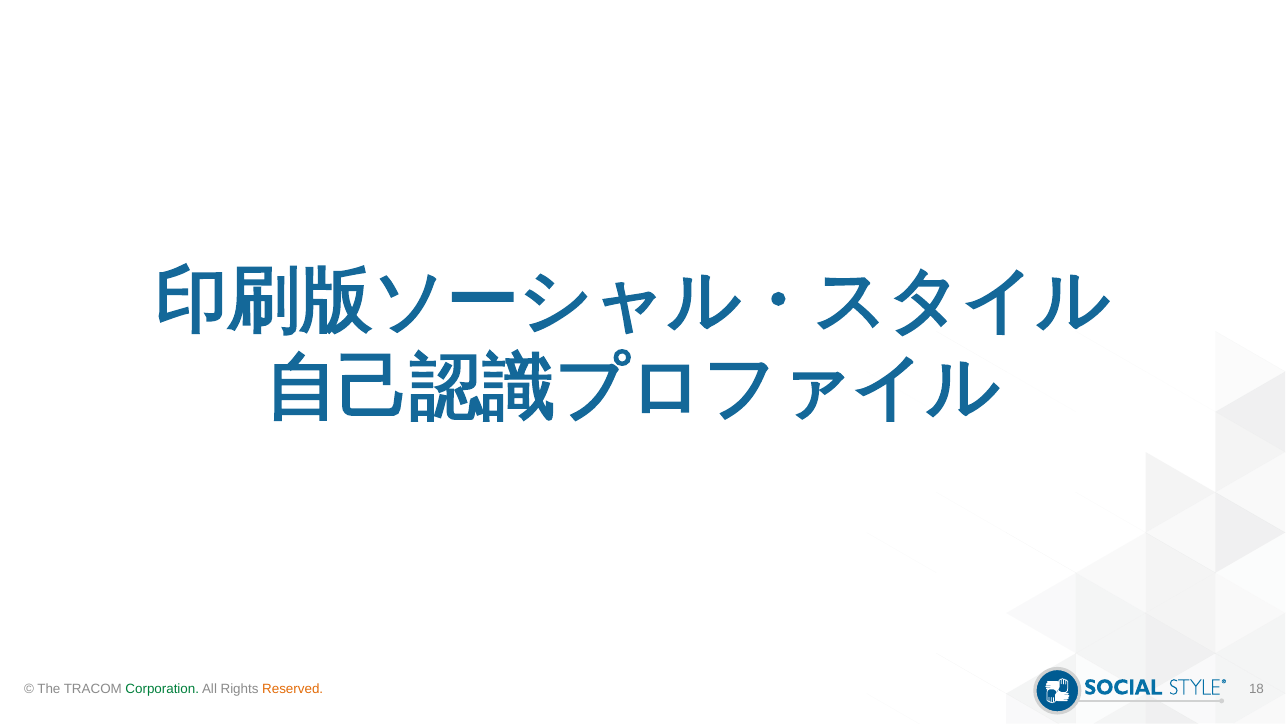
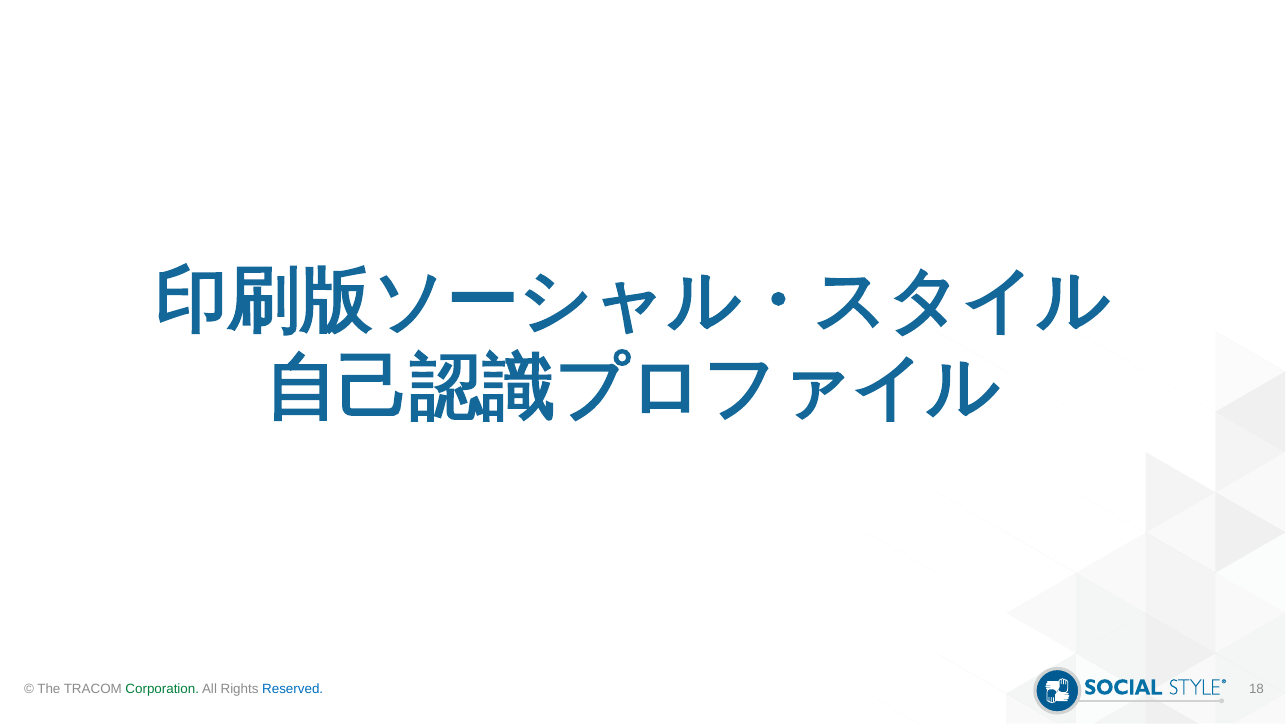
Reserved colour: orange -> blue (293, 689)
